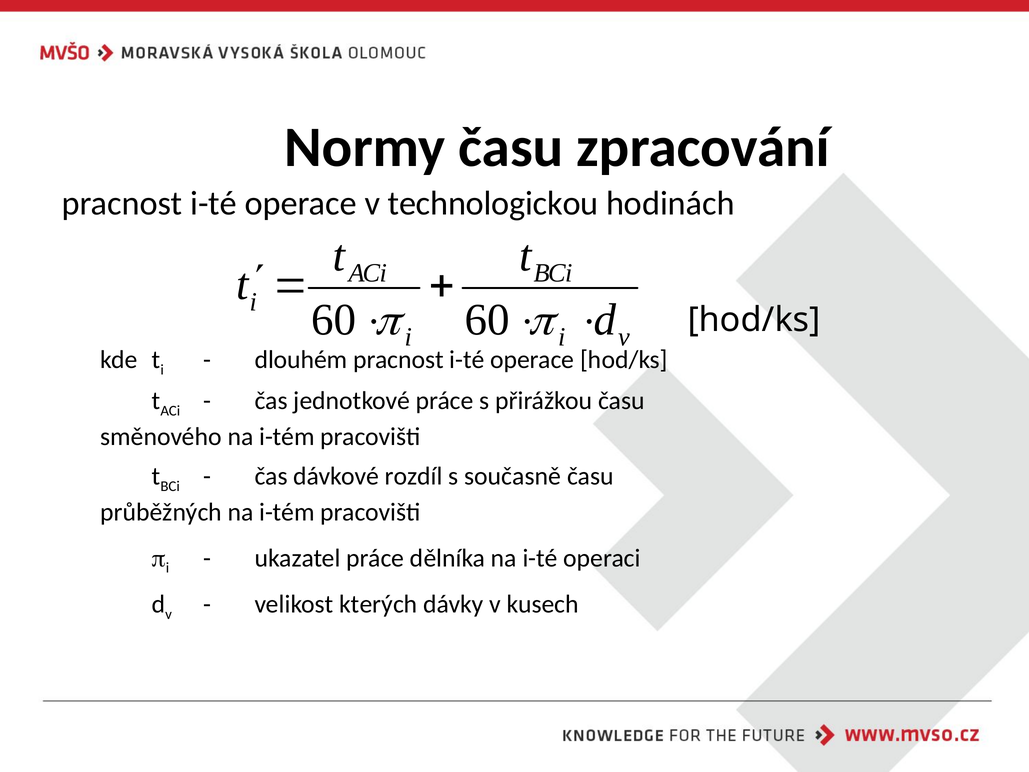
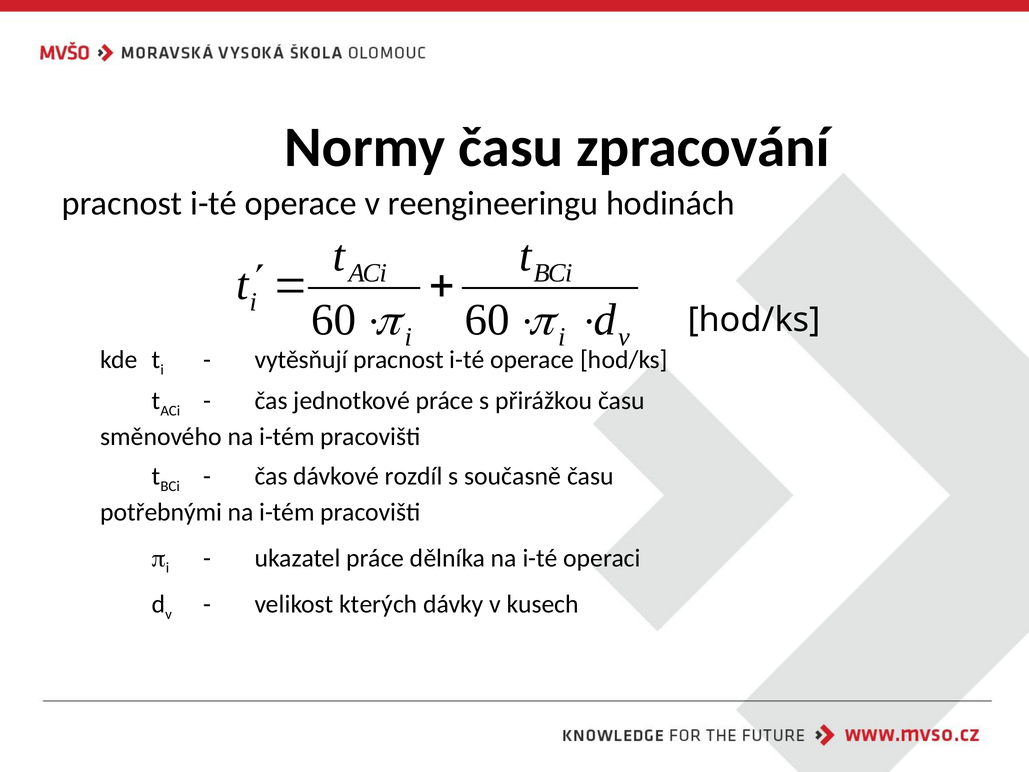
technologickou: technologickou -> reengineeringu (493, 204)
dlouhém: dlouhém -> vytěsňují (301, 360)
průběžných: průběžných -> potřebnými (161, 512)
